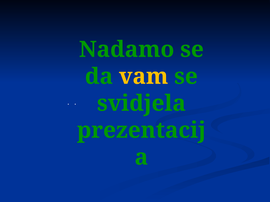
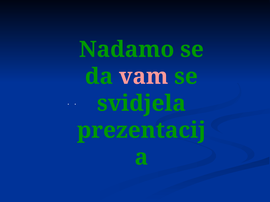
vam colour: yellow -> pink (144, 77)
